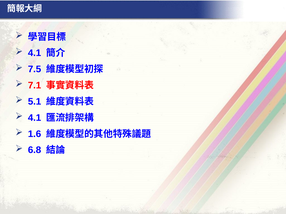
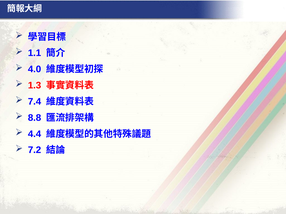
4.1: 4.1 -> 1.1 (35, 53)
7.5: 7.5 -> 4.0 (35, 69)
7.1: 7.1 -> 1.3 (35, 86)
5.1: 5.1 -> 7.4 (35, 102)
4.1: 4.1 -> 8.8 (35, 118)
1.6: 1.6 -> 4.4 (35, 134)
6.8: 6.8 -> 7.2 (35, 150)
